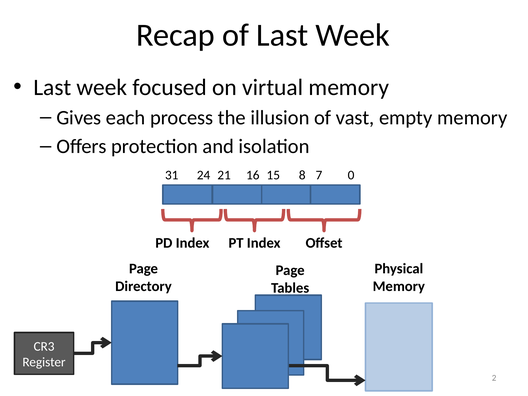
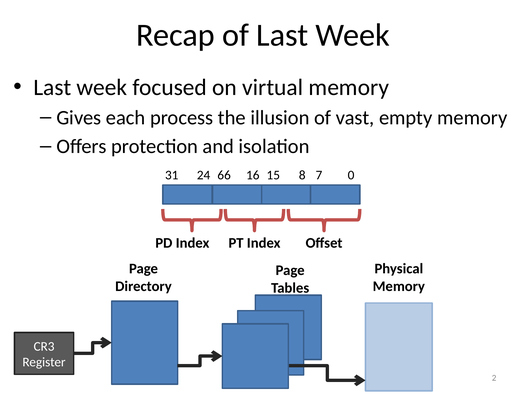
21: 21 -> 66 (224, 175)
